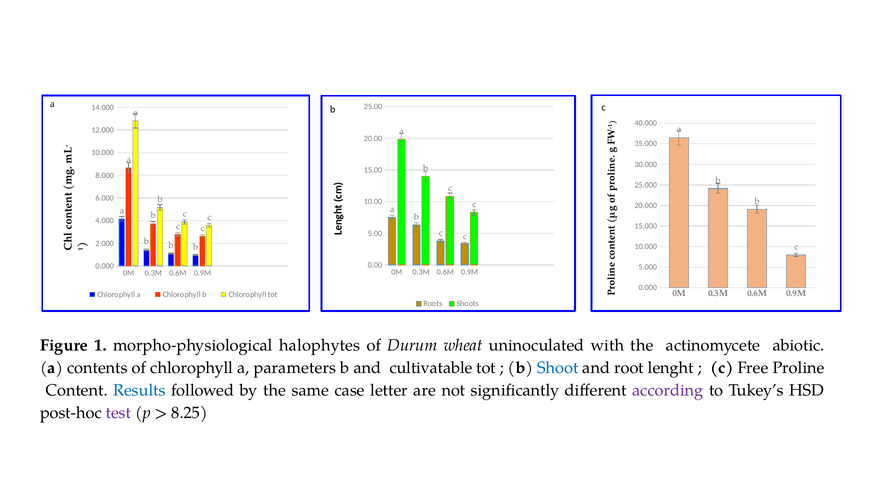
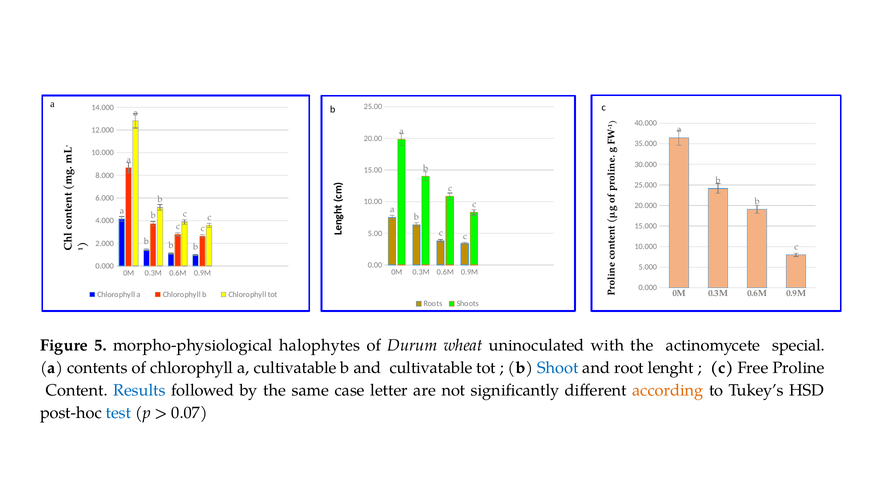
Figure 1: 1 -> 5 (101, 346)
abiotic: abiotic -> special (799, 346)
a parameters: parameters -> cultivatable (295, 368)
according colour: purple -> orange (668, 391)
test colour: purple -> blue (119, 413)
8.25: 8.25 -> 0.07 (190, 413)
